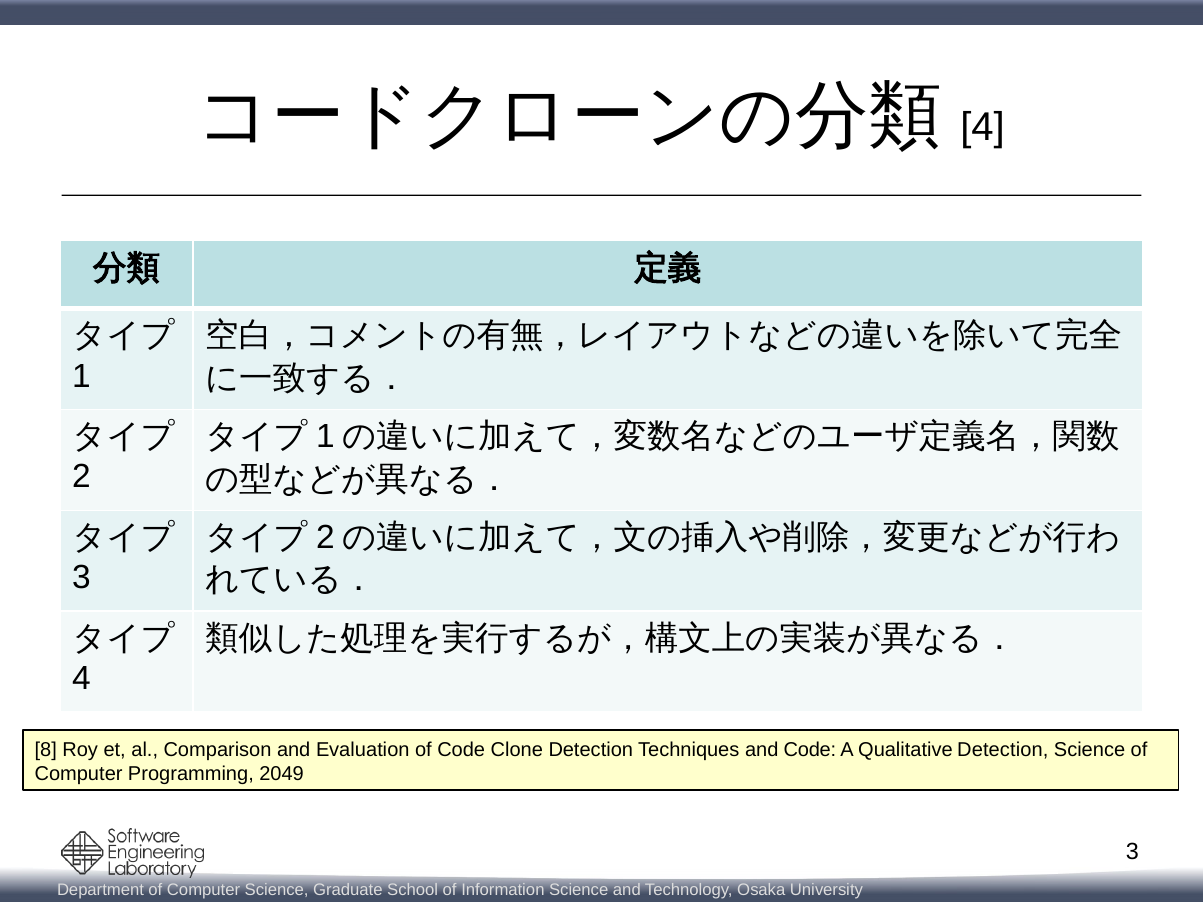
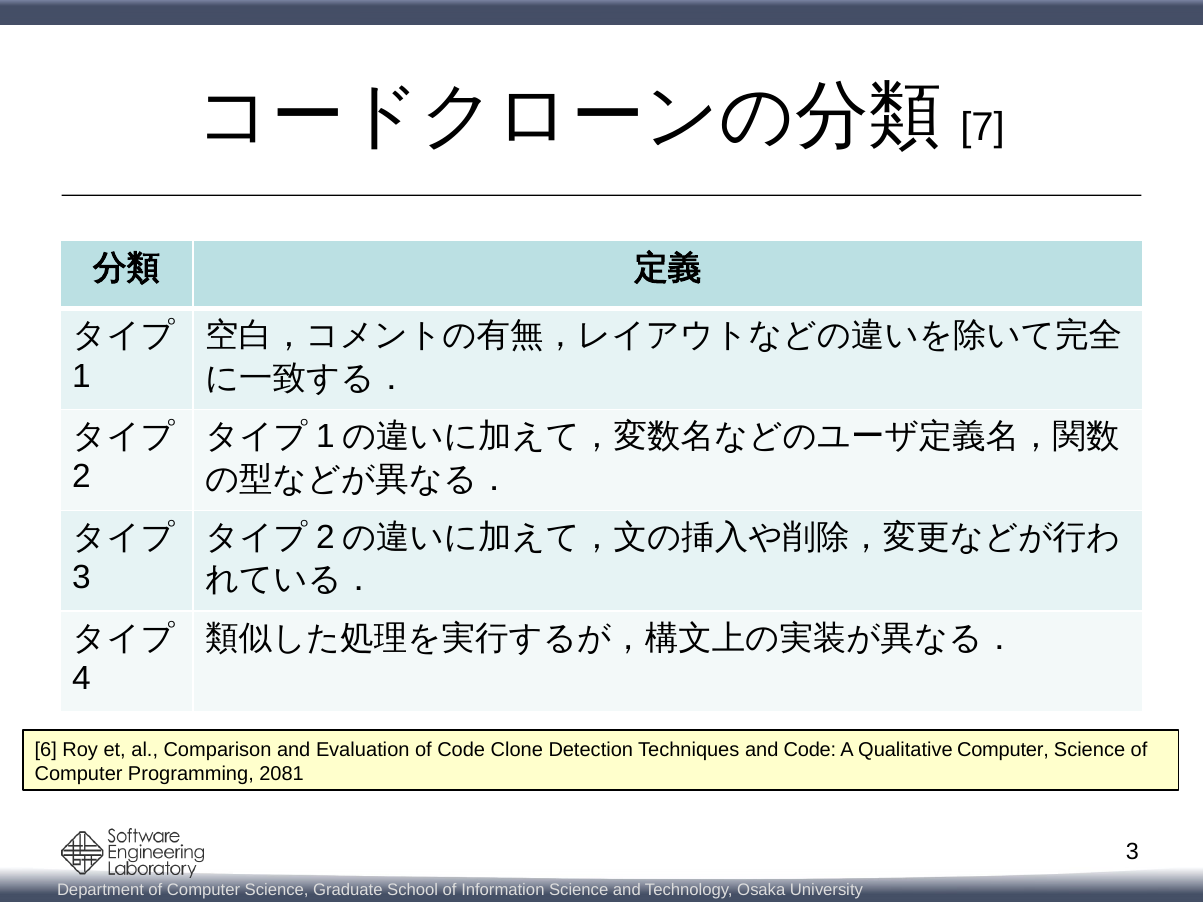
4: 4 -> 7 (983, 127)
8: 8 -> 6 (46, 750)
Qualitative Detection: Detection -> Computer (1003, 750)
2049: 2049 -> 2081 (282, 774)
